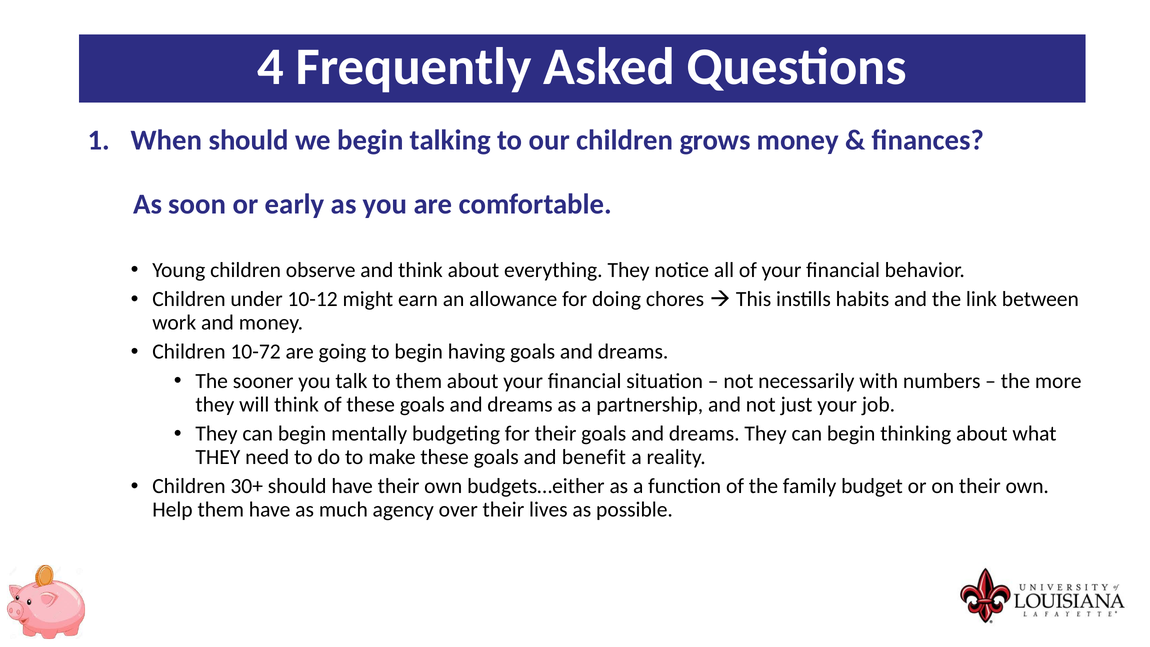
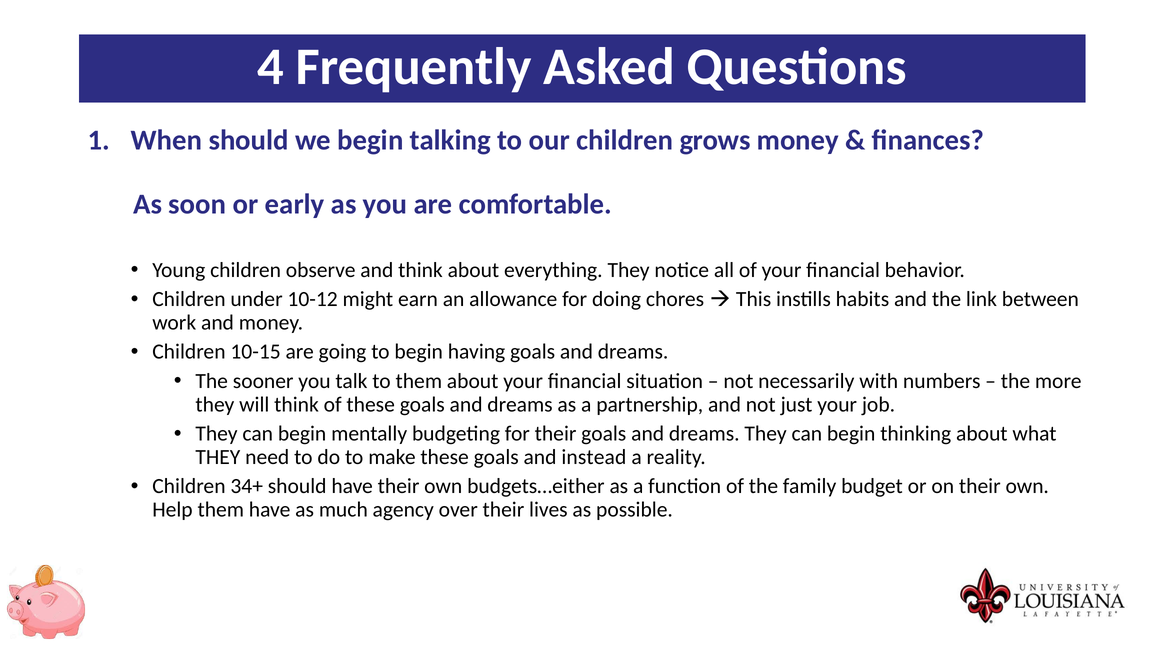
10-72: 10-72 -> 10-15 (256, 352)
benefit: benefit -> instead (594, 457)
30+: 30+ -> 34+ (247, 486)
